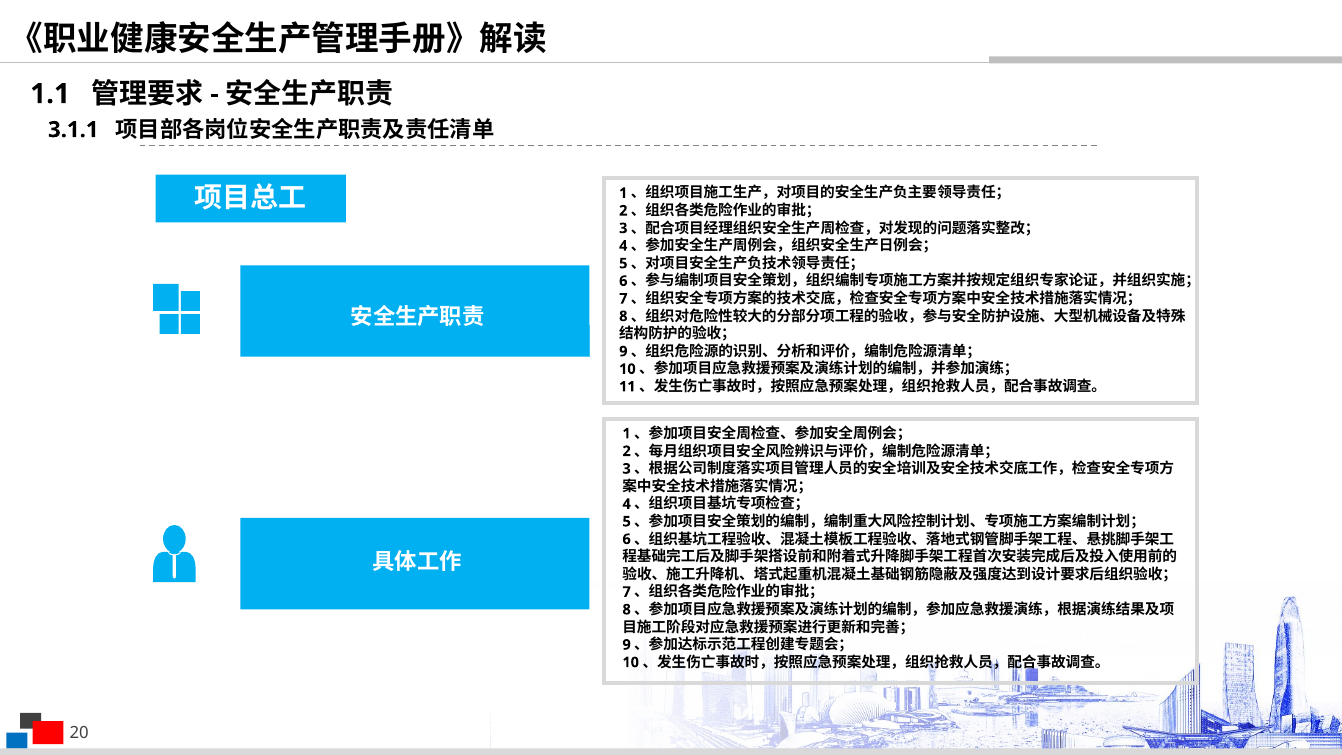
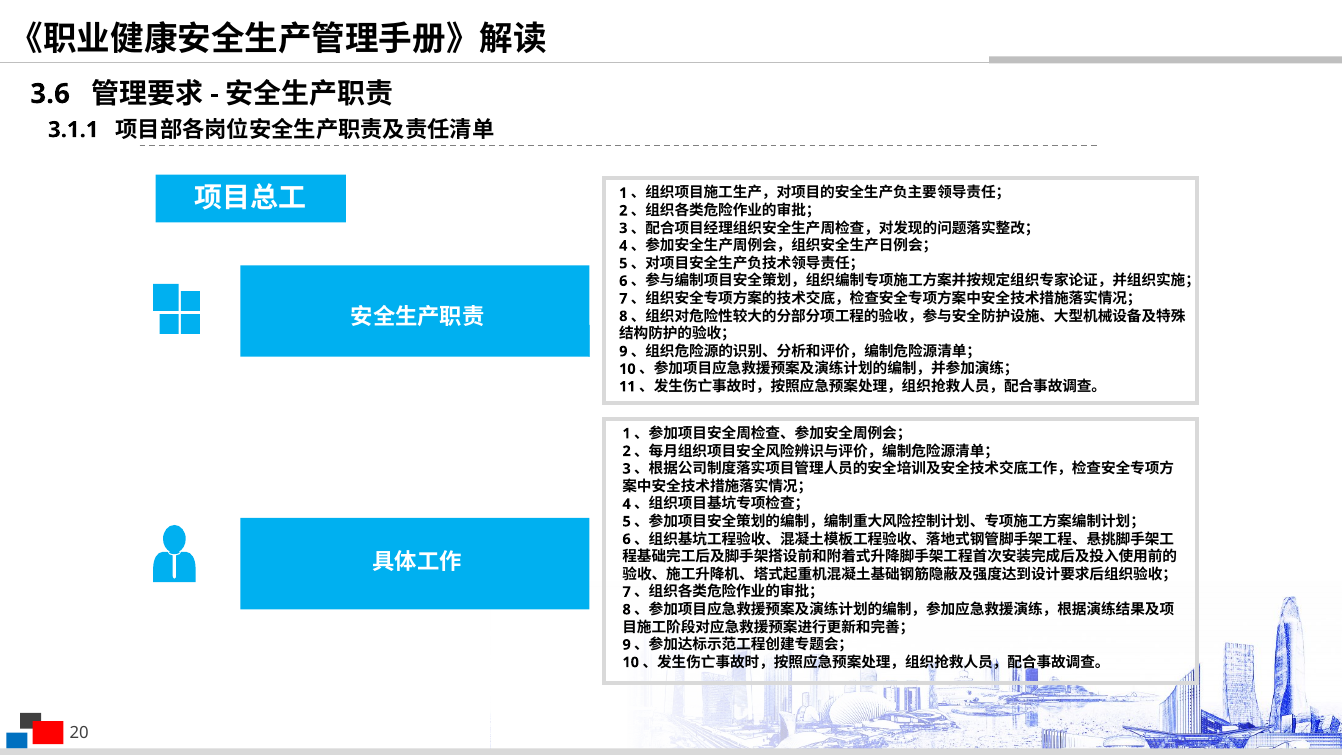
1.1: 1.1 -> 3.6 (50, 94)
